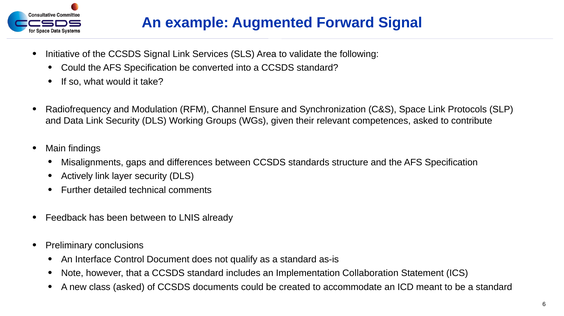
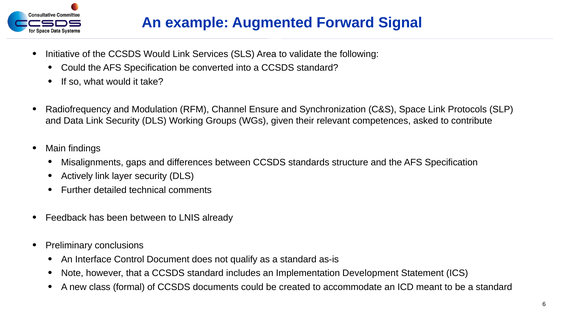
CCSDS Signal: Signal -> Would (157, 54)
Collaboration: Collaboration -> Development (370, 274)
class asked: asked -> formal (129, 287)
